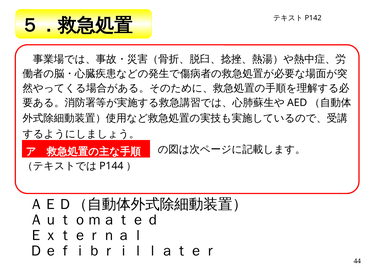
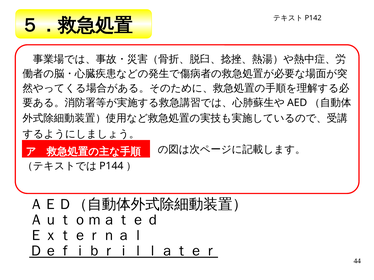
Ｄｅｆｉｂｒｉｌｌａｔｅｒ underline: none -> present (124, 251)
